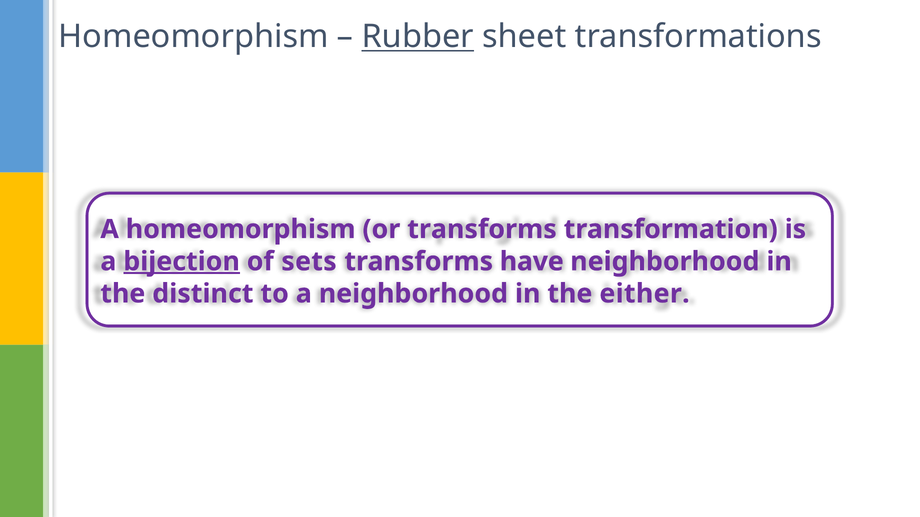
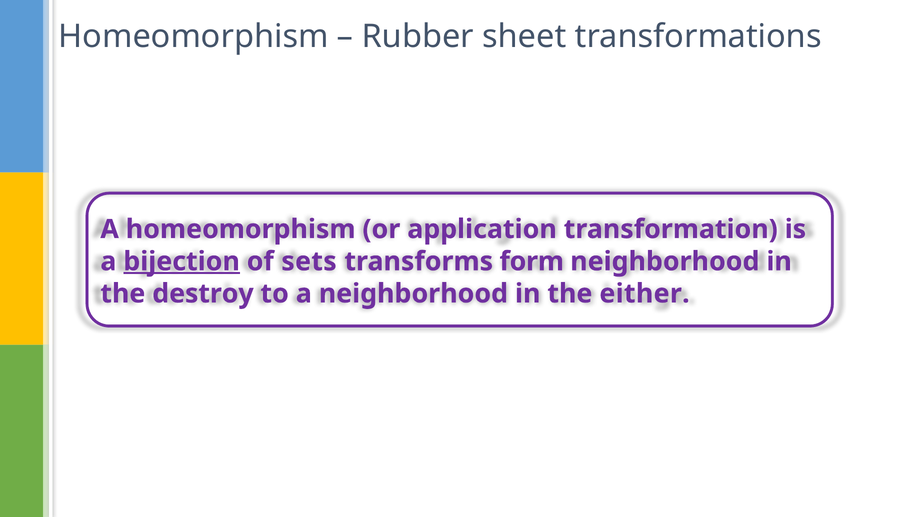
Rubber underline: present -> none (418, 37)
or transforms: transforms -> application (482, 229)
have: have -> form (532, 262)
distinct: distinct -> destroy (203, 294)
